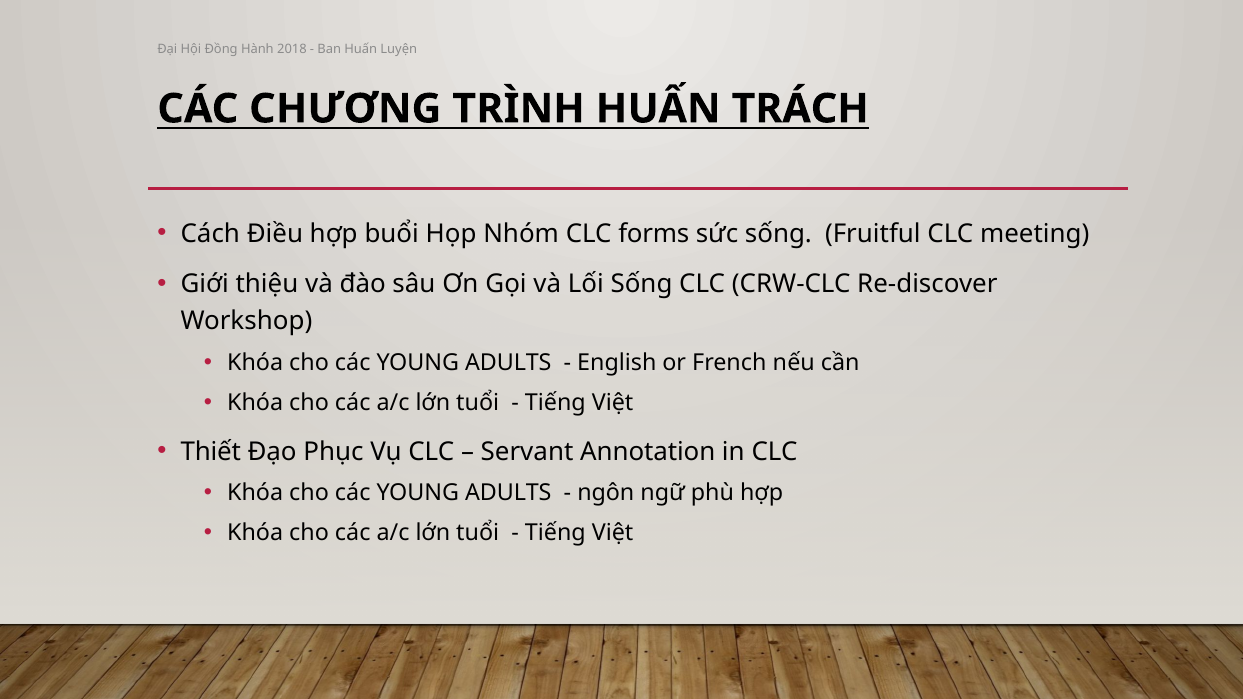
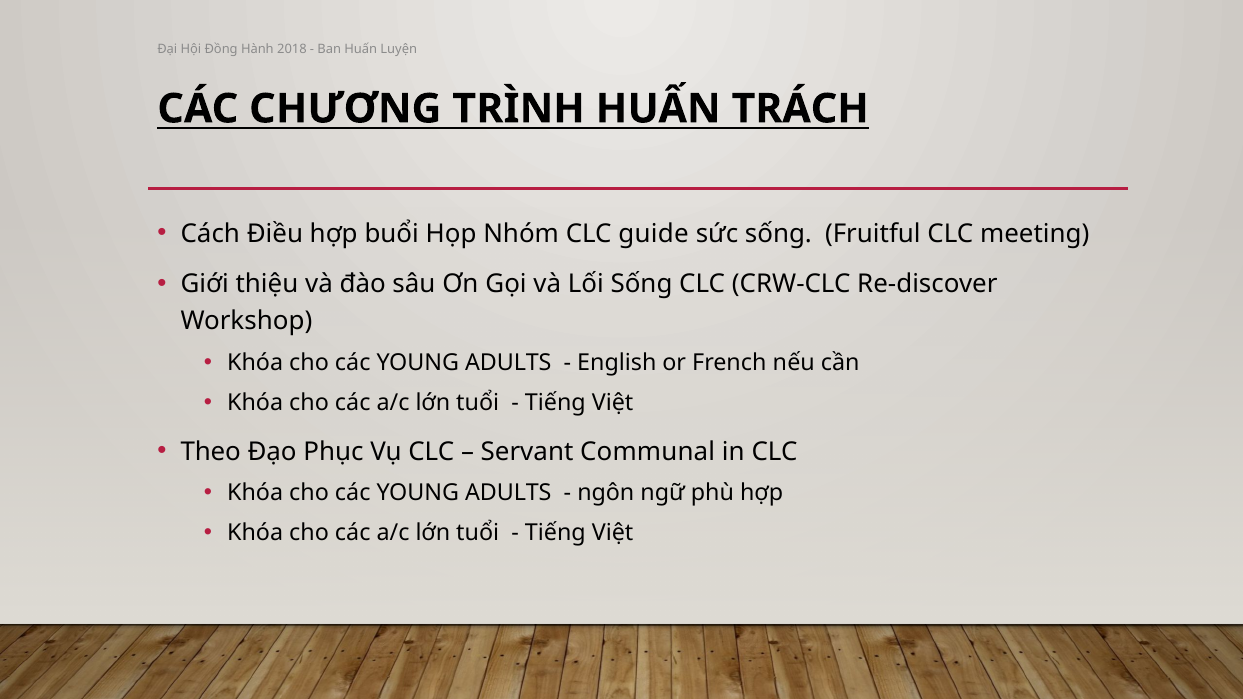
forms: forms -> guide (654, 234)
Thiết: Thiết -> Theo (211, 452)
Annotation: Annotation -> Communal (648, 452)
